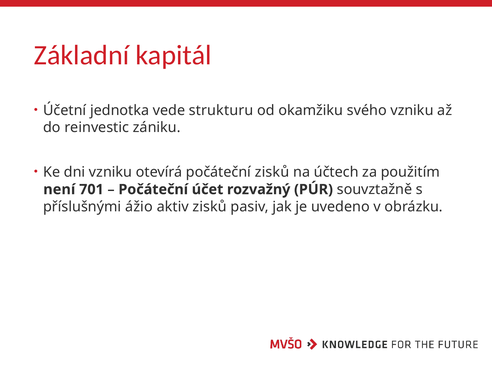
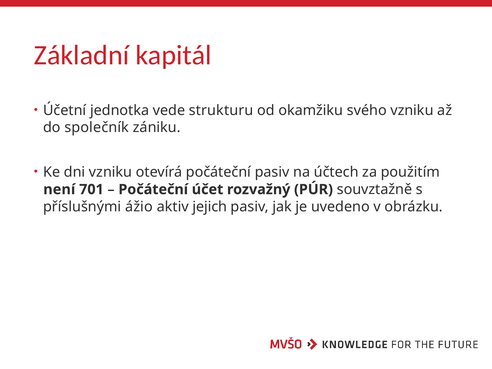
reinvestic: reinvestic -> společník (97, 128)
počáteční zisků: zisků -> pasiv (272, 172)
aktiv zisků: zisků -> jejich (210, 207)
